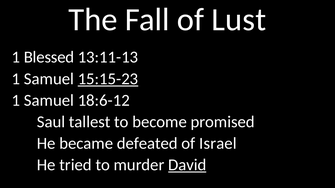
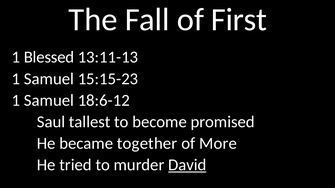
Lust: Lust -> First (239, 20)
15:15-23 underline: present -> none (108, 79)
defeated: defeated -> together (147, 144)
Israel: Israel -> More (218, 144)
